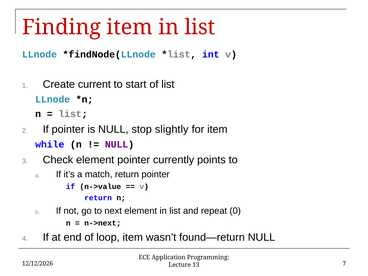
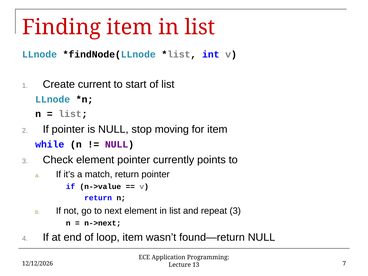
slightly: slightly -> moving (172, 129)
repeat 0: 0 -> 3 (235, 211)
